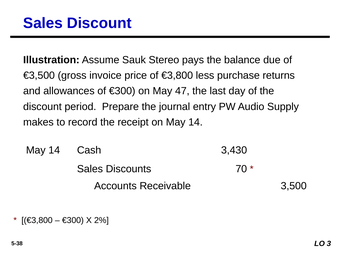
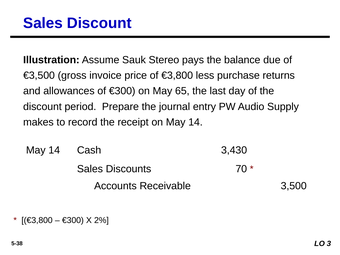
47: 47 -> 65 (182, 91)
